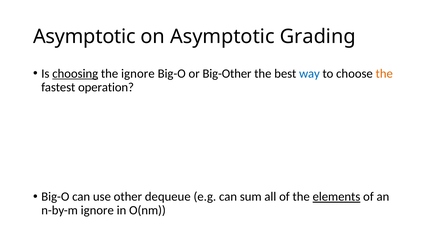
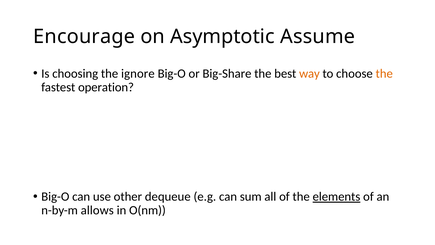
Asymptotic: Asymptotic -> Encourage (84, 37)
Grading: Grading -> Assume (318, 37)
choosing underline: present -> none (75, 74)
Big-Other: Big-Other -> Big-Share (227, 74)
way colour: blue -> orange (309, 74)
n-by-m ignore: ignore -> allows (97, 210)
